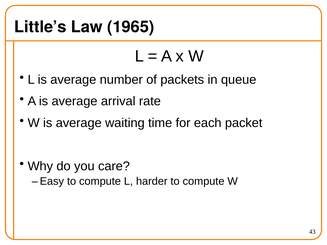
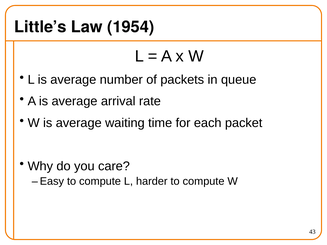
1965: 1965 -> 1954 (131, 27)
